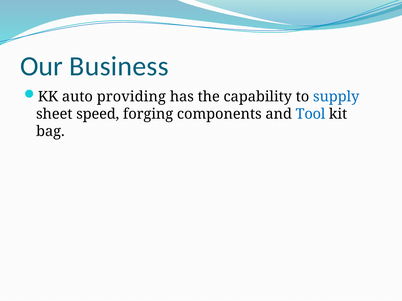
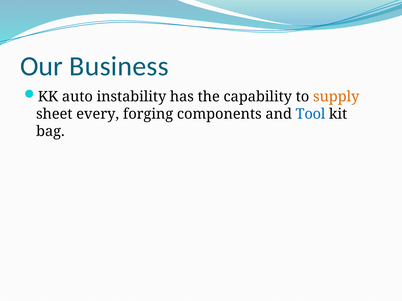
providing: providing -> instability (131, 97)
supply colour: blue -> orange (336, 97)
speed: speed -> every (98, 114)
